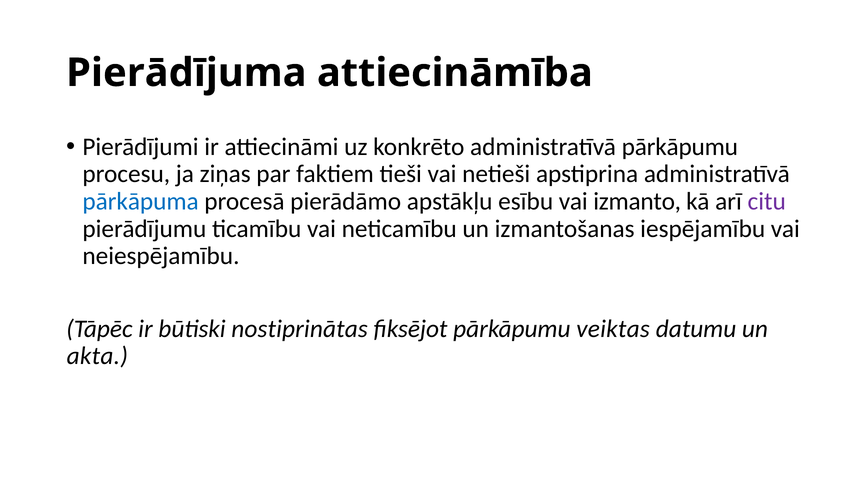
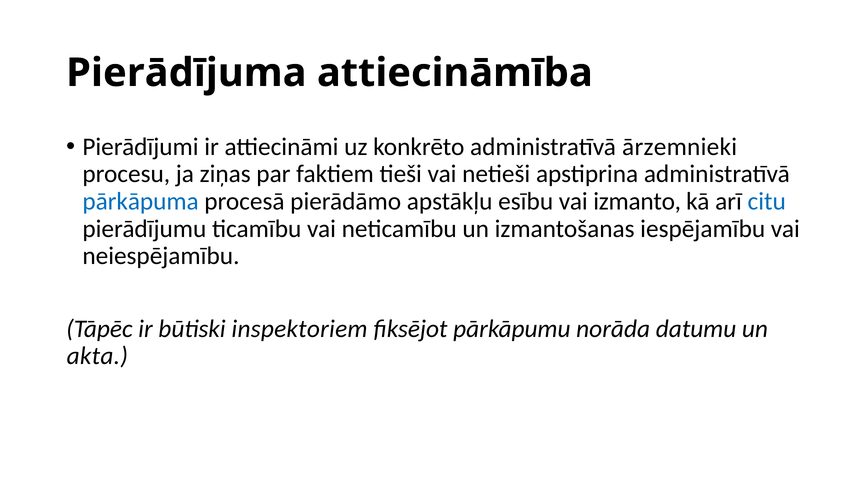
administratīvā pārkāpumu: pārkāpumu -> ārzemnieki (680, 147)
citu colour: purple -> blue (767, 201)
nostiprinātas: nostiprinātas -> inspektoriem (299, 329)
veiktas: veiktas -> norāda (613, 329)
